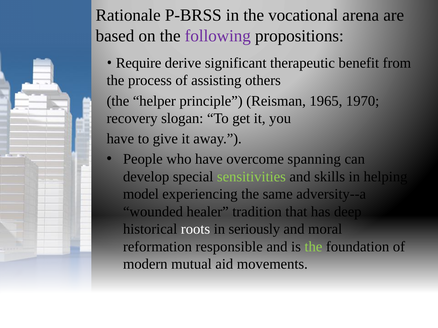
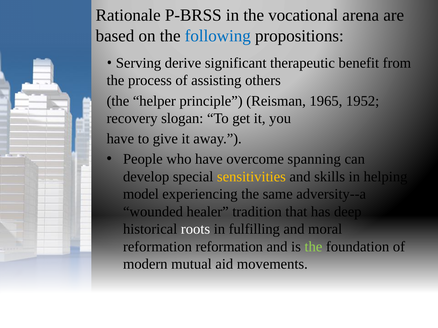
following colour: purple -> blue (218, 36)
Require: Require -> Serving (139, 63)
1970: 1970 -> 1952 (363, 101)
sensitivities colour: light green -> yellow (251, 177)
seriously: seriously -> fulfilling (254, 229)
reformation responsible: responsible -> reformation (229, 247)
